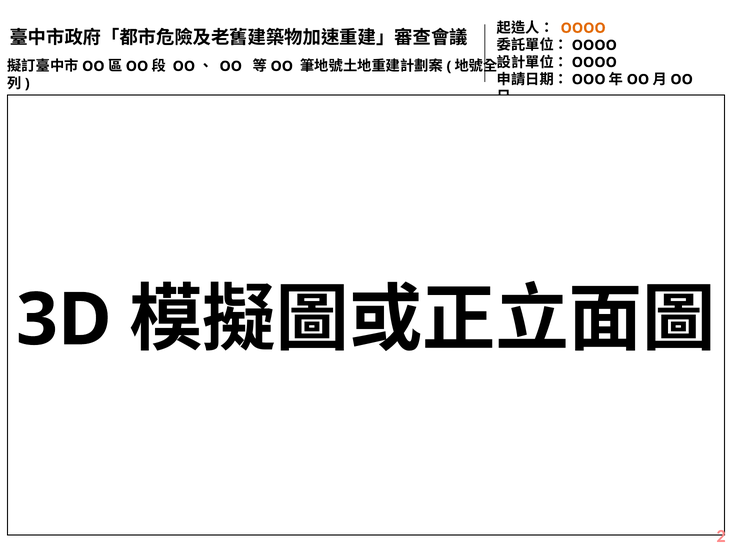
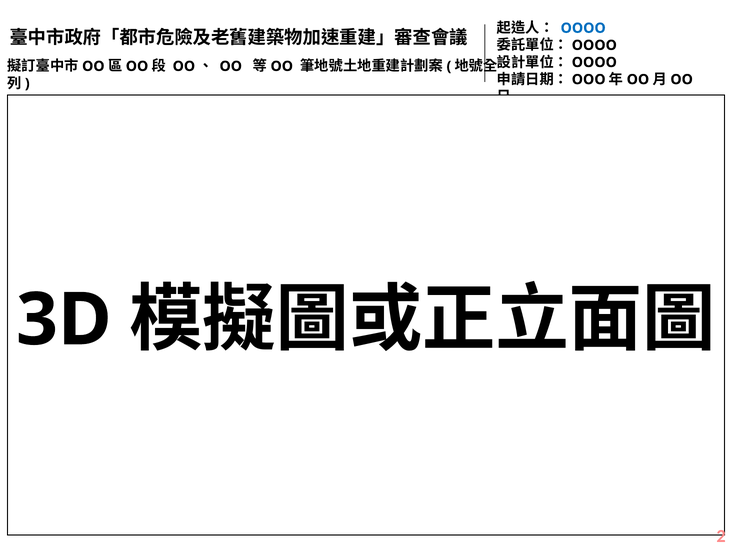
OOOO colour: orange -> blue (583, 28)
